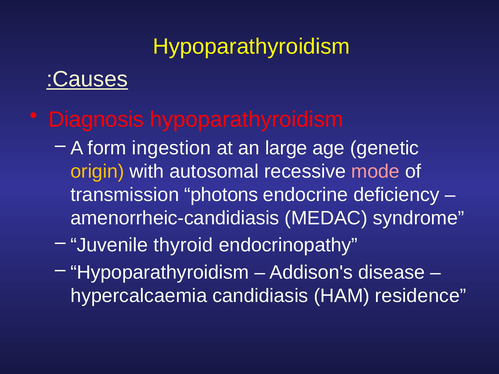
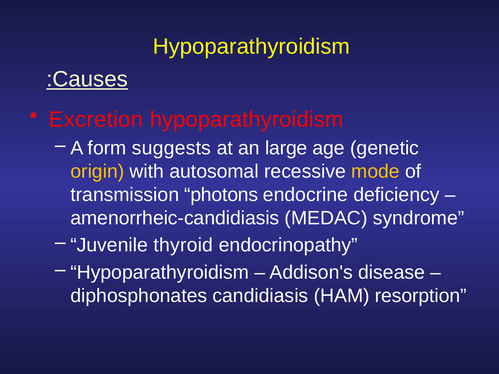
Diagnosis: Diagnosis -> Excretion (96, 120)
ingestion: ingestion -> suggests (171, 148)
mode colour: pink -> yellow (375, 172)
hypercalcaemia: hypercalcaemia -> diphosphonates (139, 296)
residence: residence -> resorption (421, 296)
